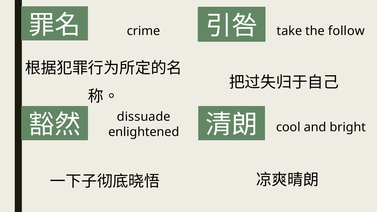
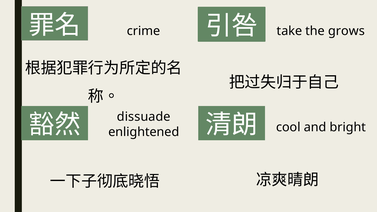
follow: follow -> grows (346, 31)
